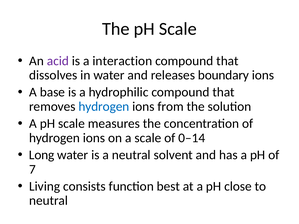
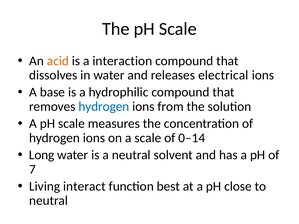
acid colour: purple -> orange (58, 61)
boundary: boundary -> electrical (223, 75)
consists: consists -> interact (84, 186)
